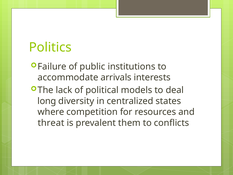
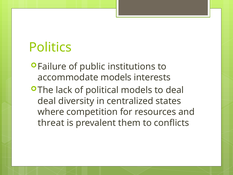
accommodate arrivals: arrivals -> models (116, 77)
long: long -> deal (47, 101)
